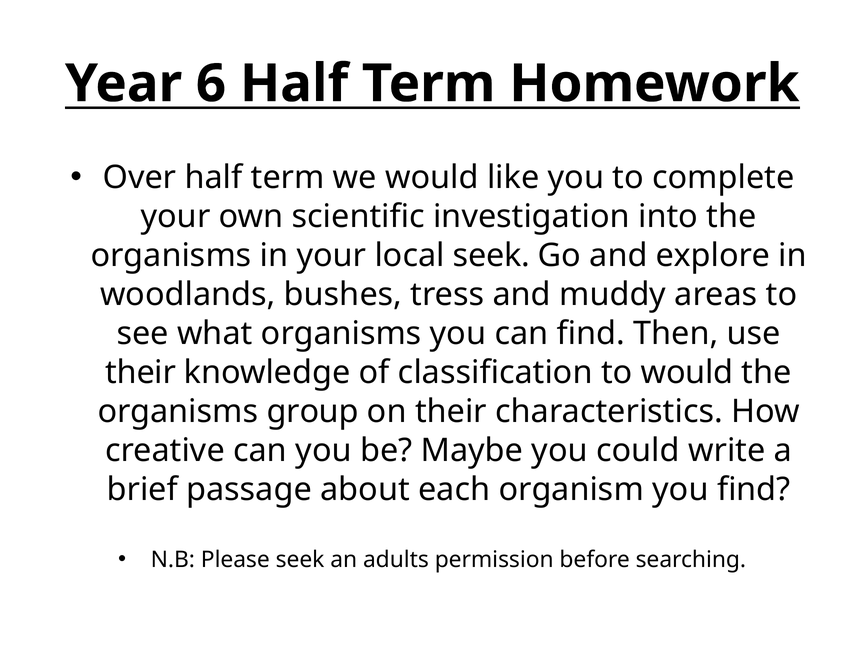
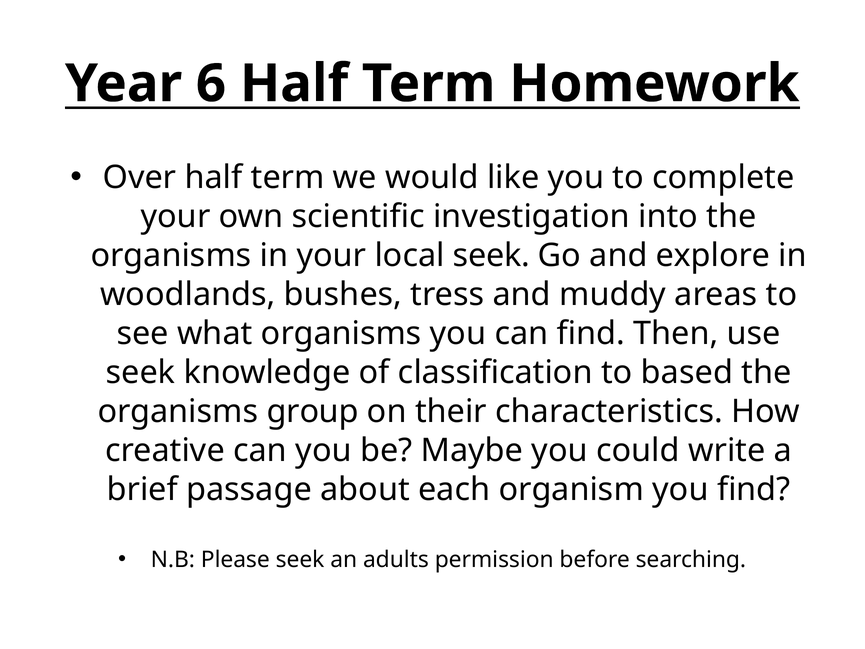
their: their -> seek (140, 372)
to would: would -> based (687, 372)
